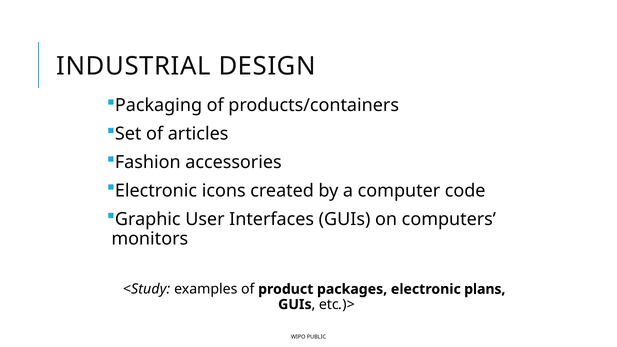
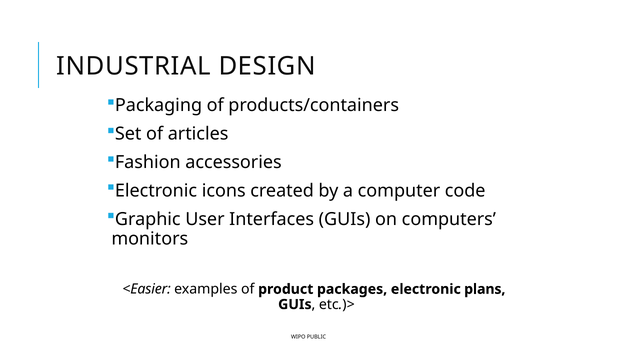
<Study: <Study -> <Easier (147, 289)
